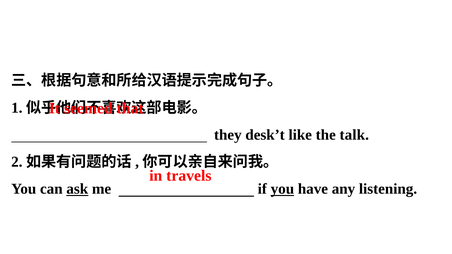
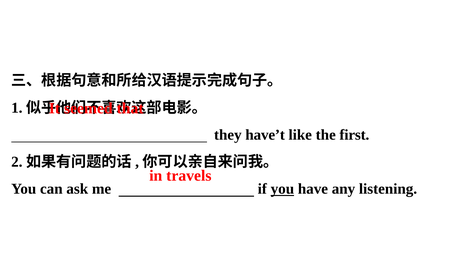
desk’t: desk’t -> have’t (265, 135)
talk: talk -> first (354, 135)
ask underline: present -> none (77, 189)
